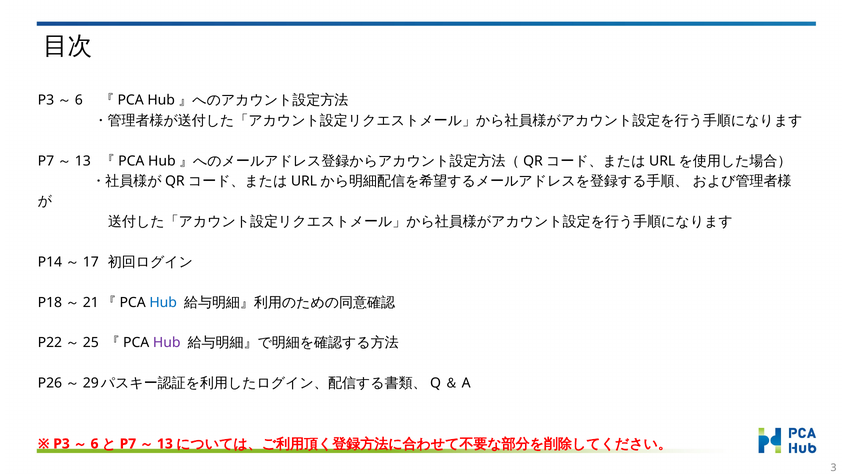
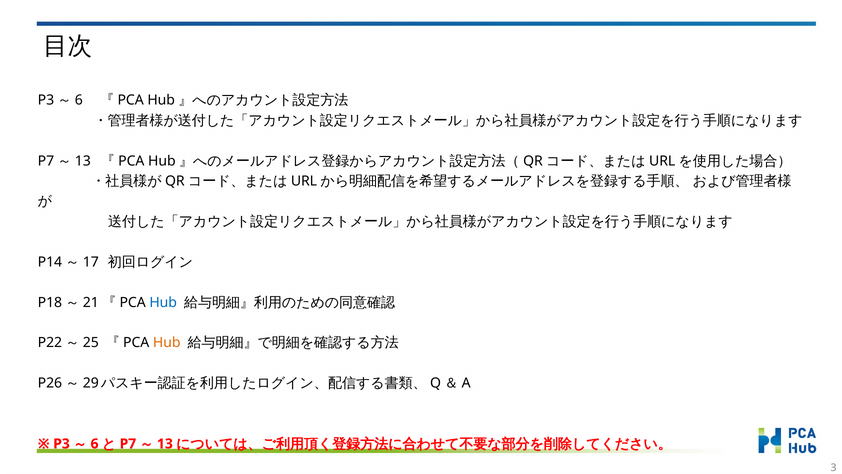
Hub colour: purple -> orange (167, 343)
